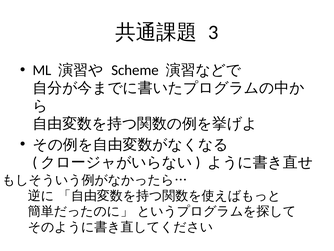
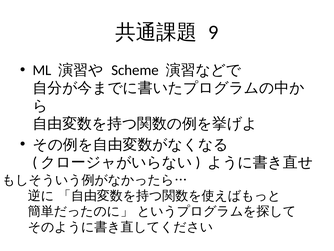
3: 3 -> 9 (213, 32)
